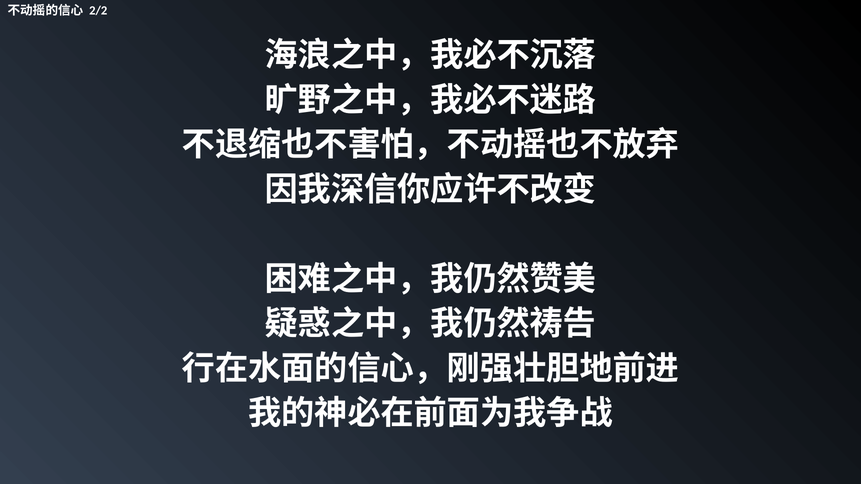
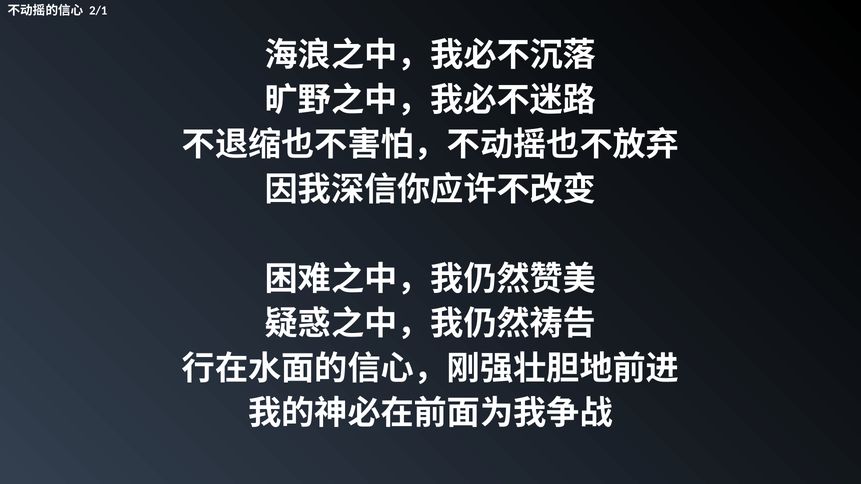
2/2: 2/2 -> 2/1 (98, 11)
